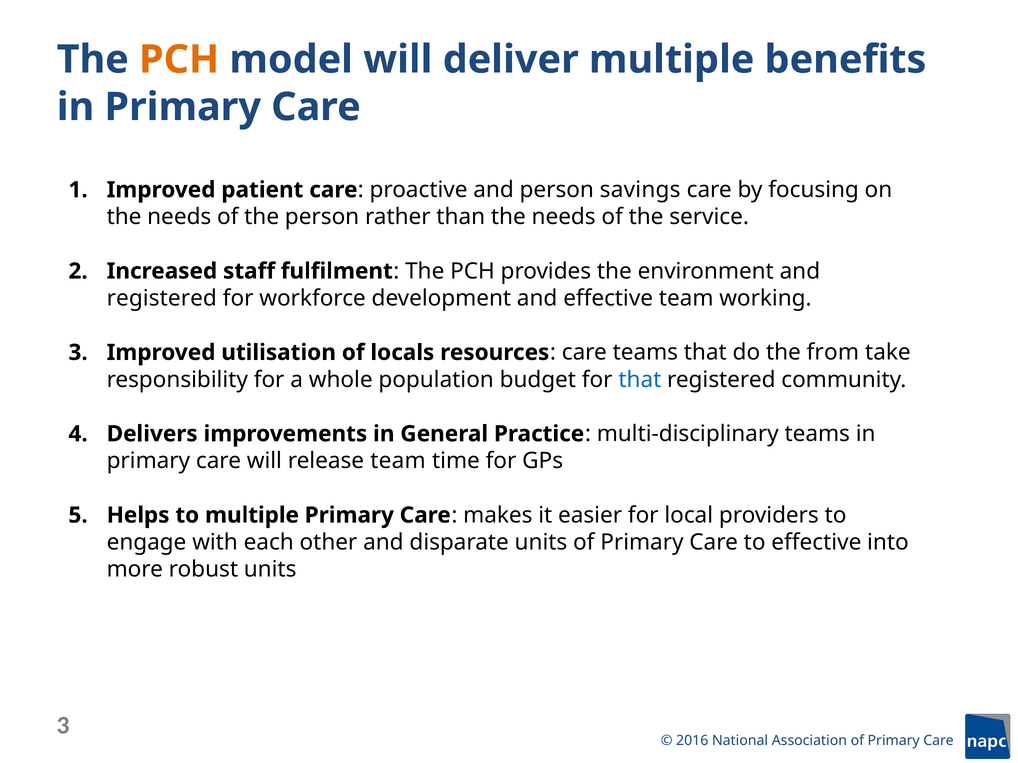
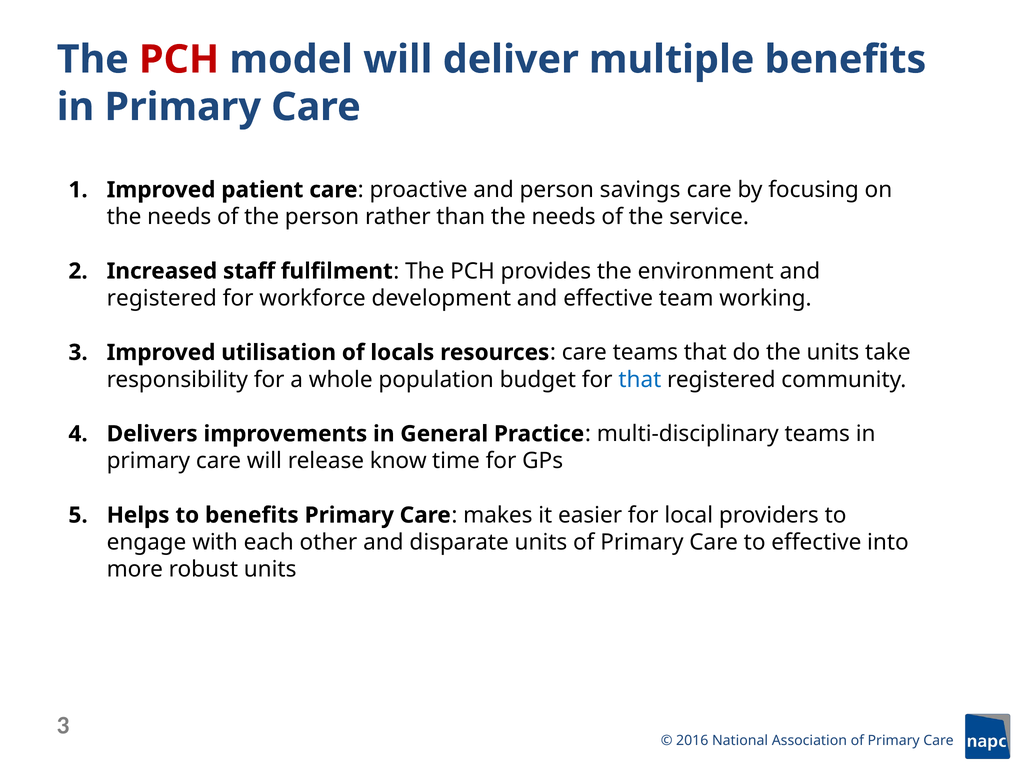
PCH colour: orange -> red (179, 60)
the from: from -> units (833, 353)
release team: team -> know (398, 461)
to multiple: multiple -> benefits (252, 516)
